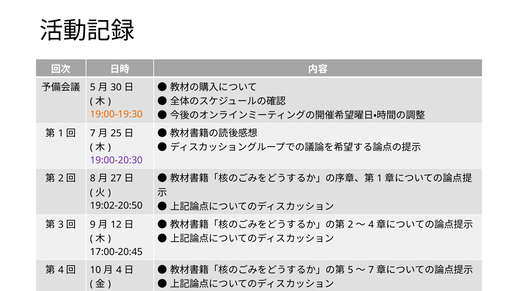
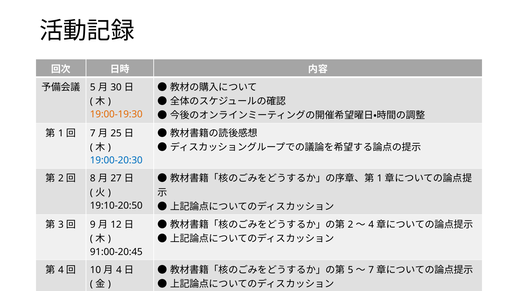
19:00-20:30 colour: purple -> blue (116, 161)
19:02-20:50: 19:02-20:50 -> 19:10-20:50 (116, 206)
17:00-20:45: 17:00-20:45 -> 91:00-20:45 (116, 252)
